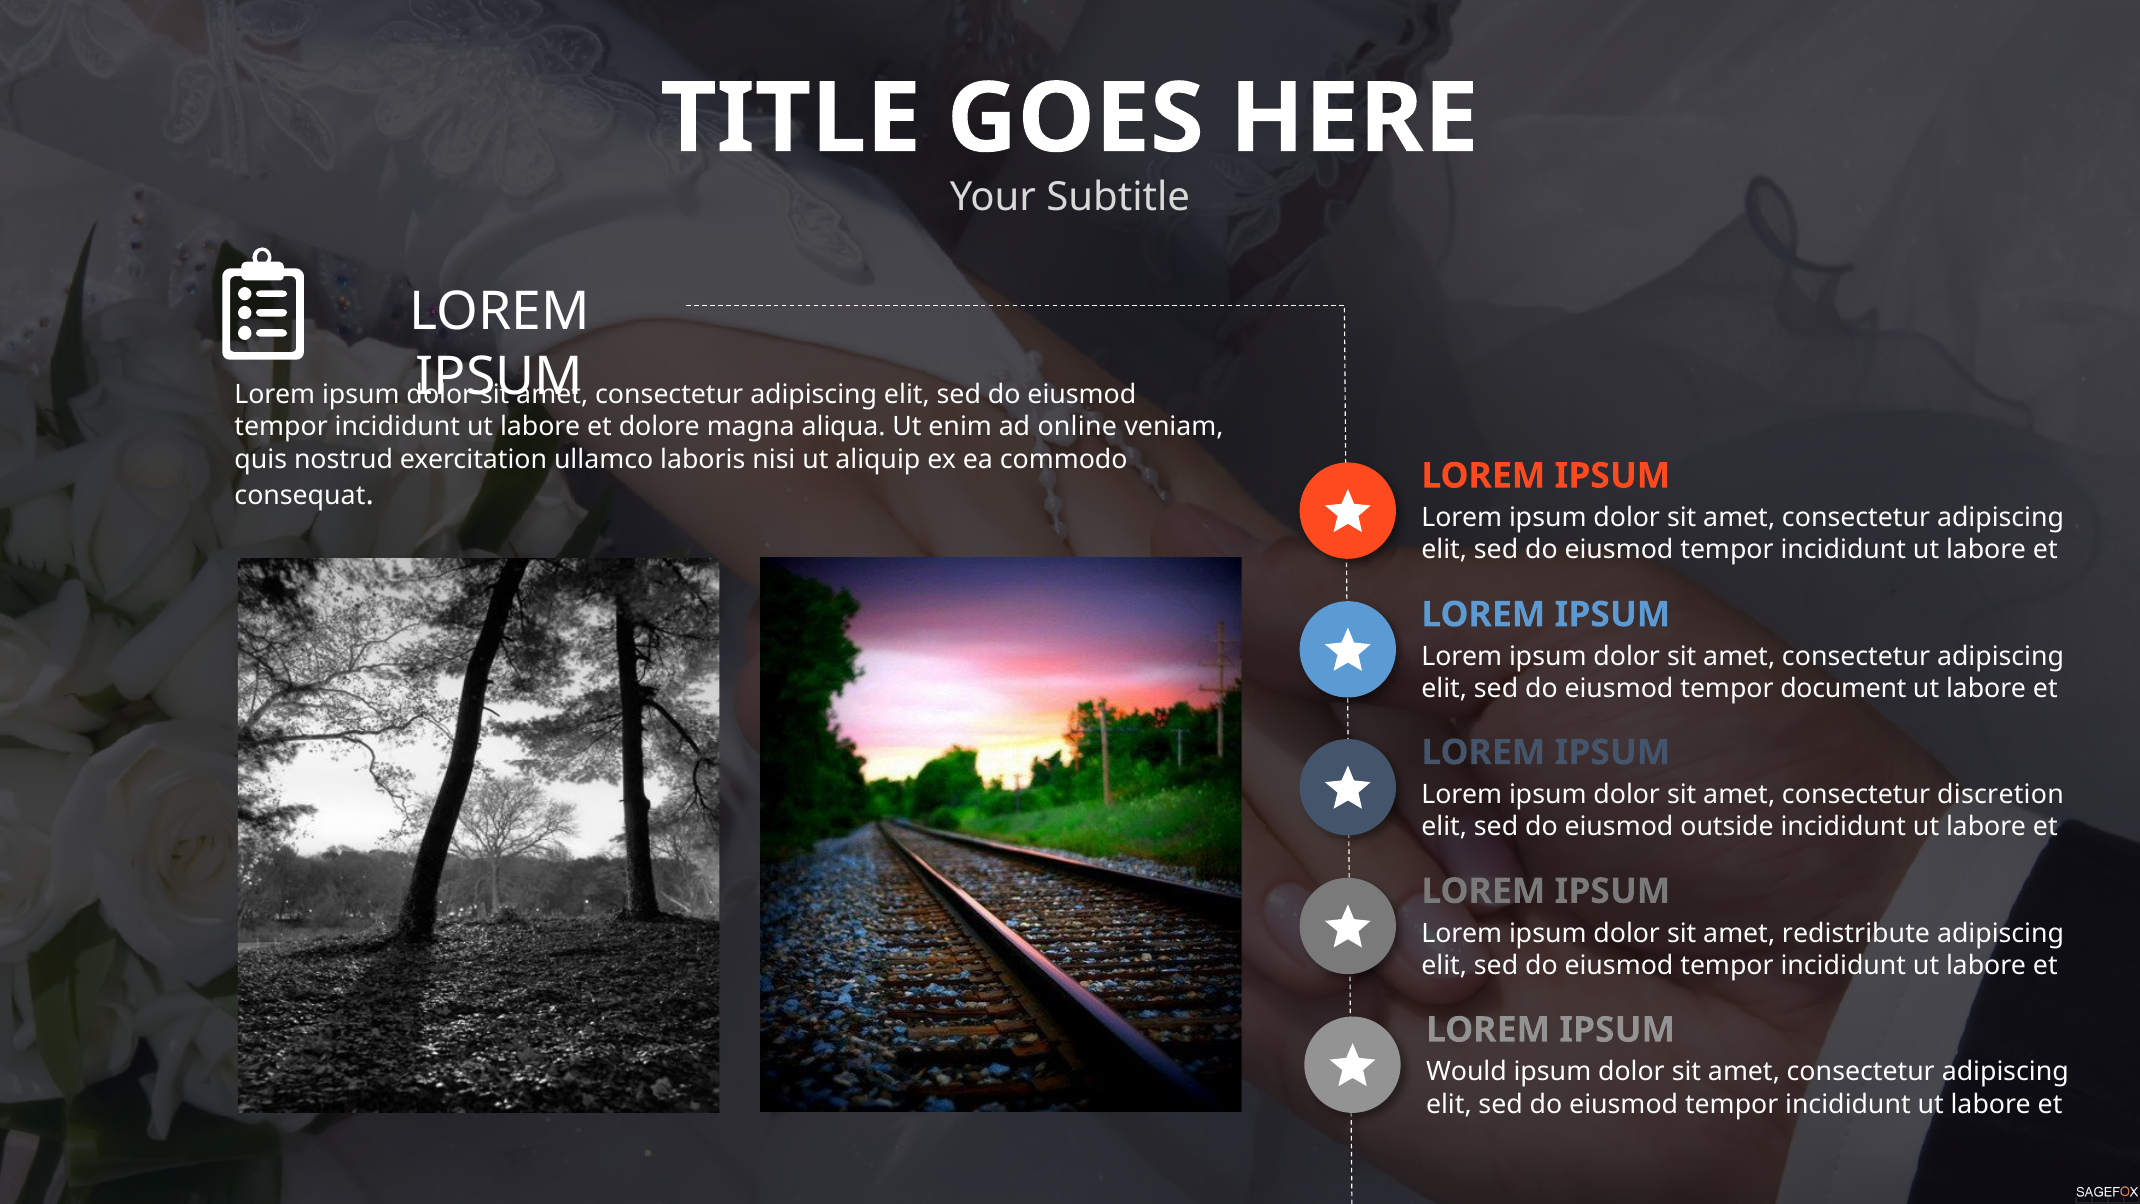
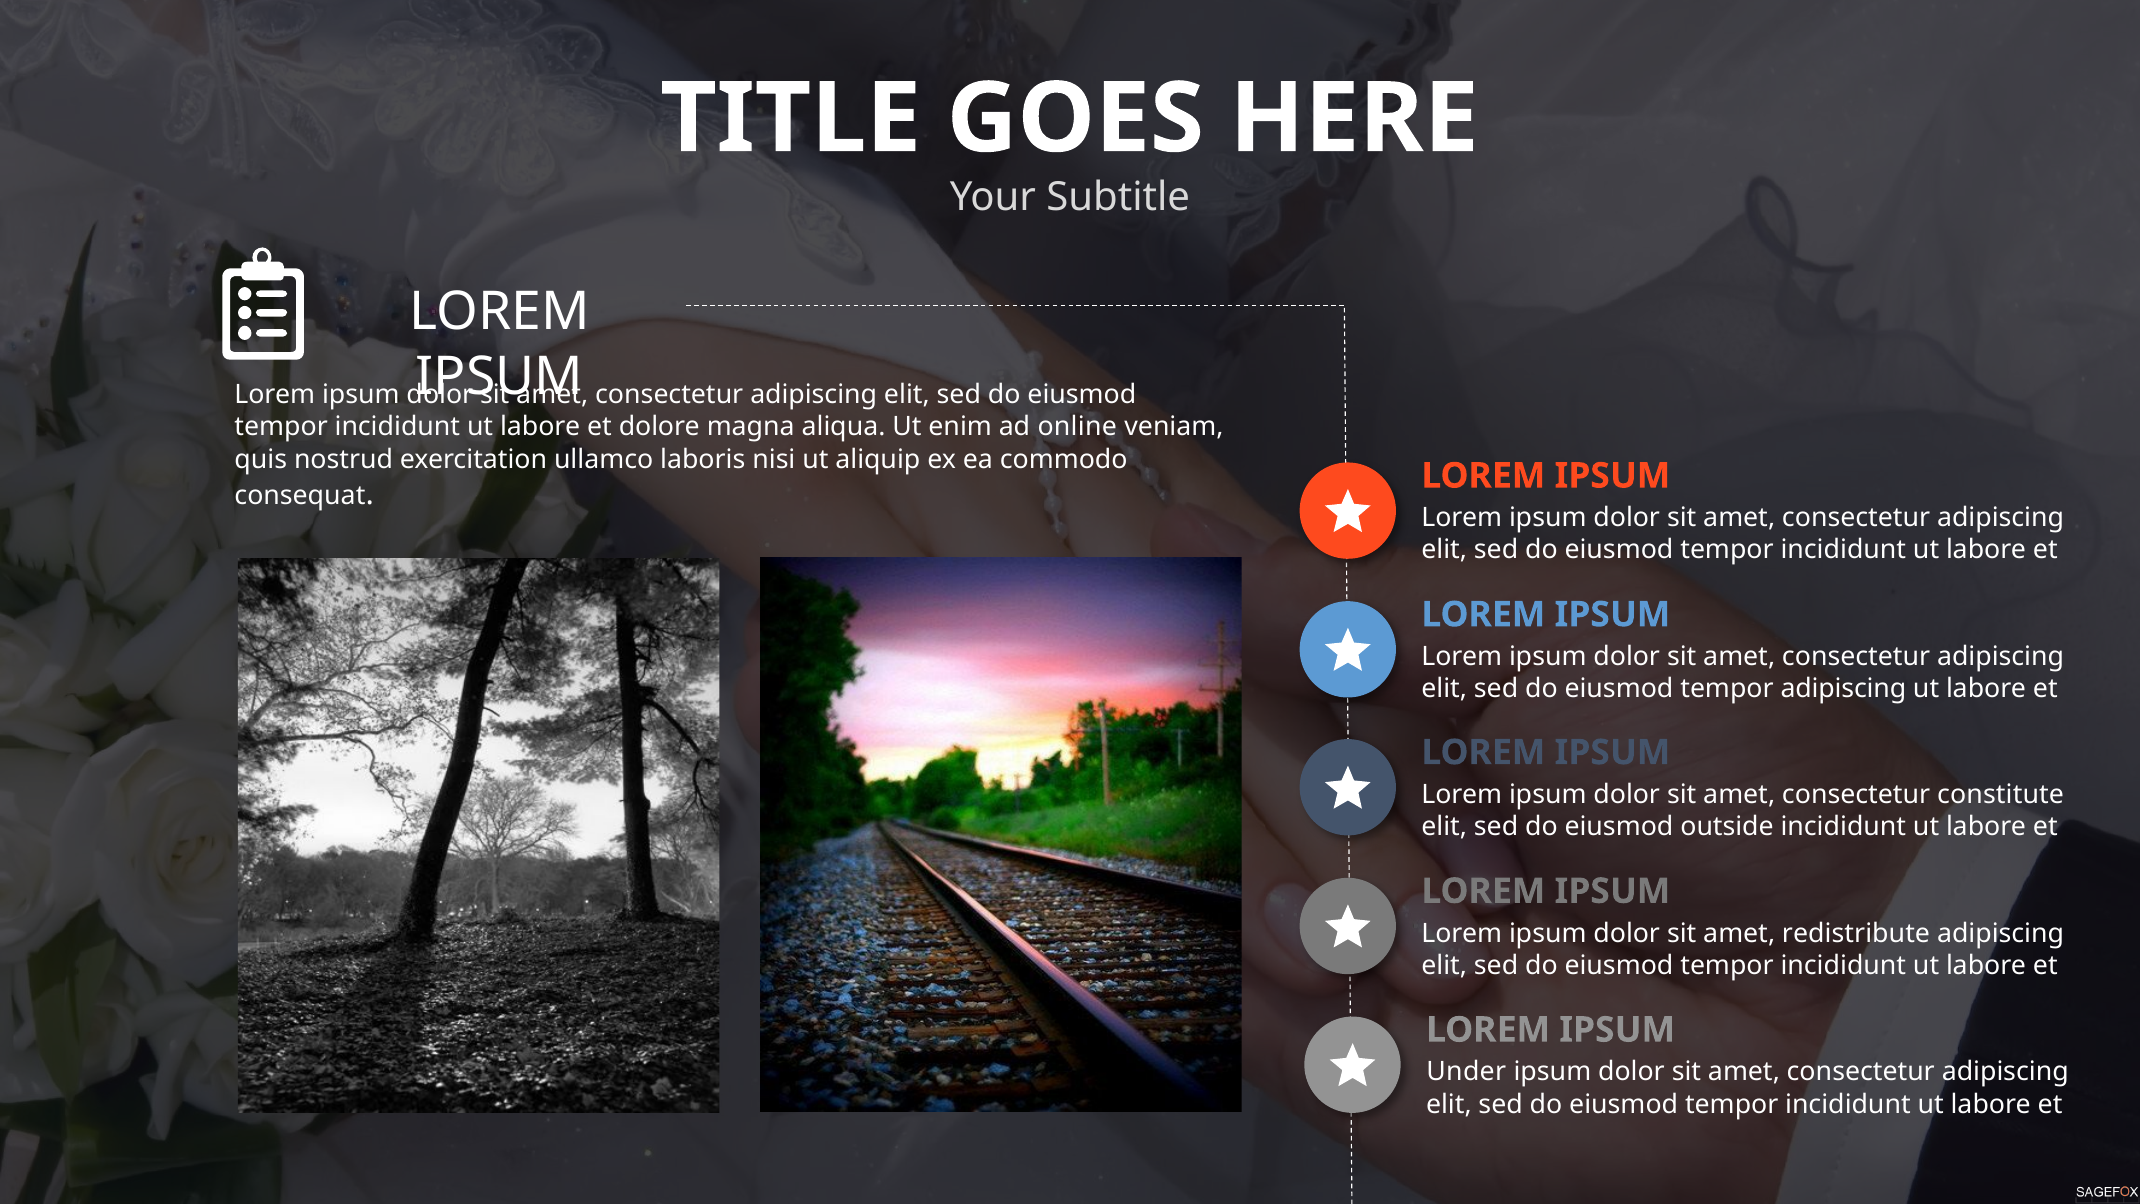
tempor document: document -> adipiscing (1843, 689)
discretion: discretion -> constitute (2001, 794)
Would: Would -> Under (1466, 1072)
